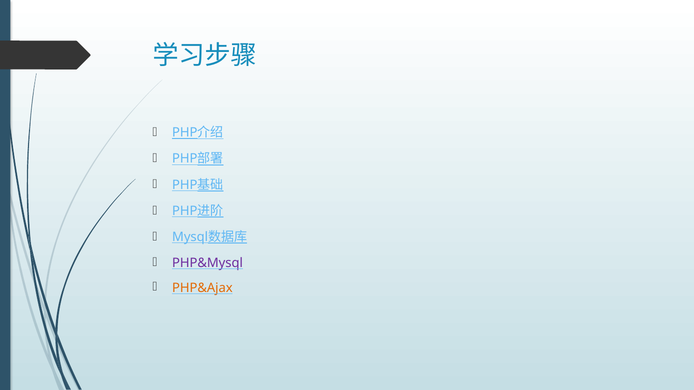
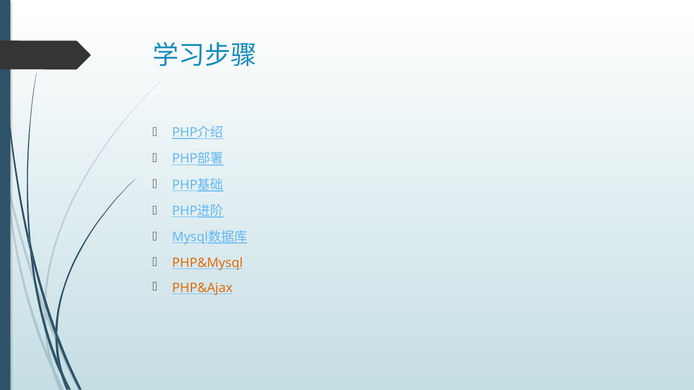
PHP&Mysql colour: purple -> orange (207, 263)
